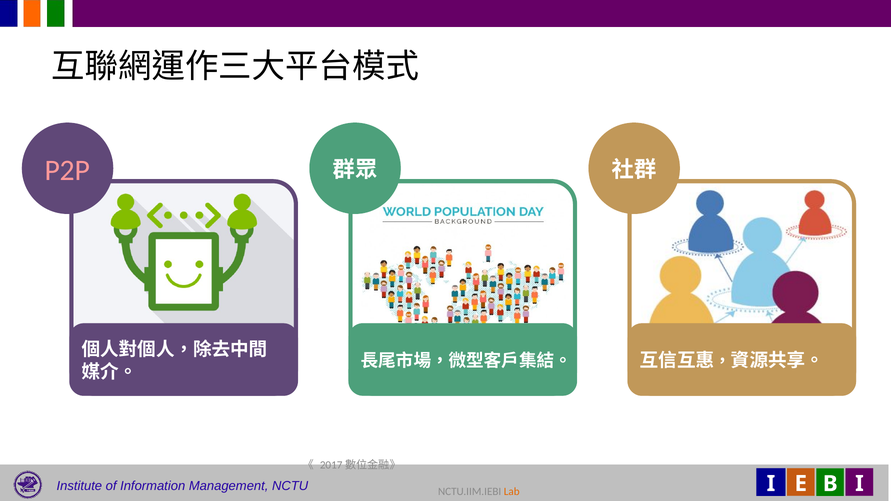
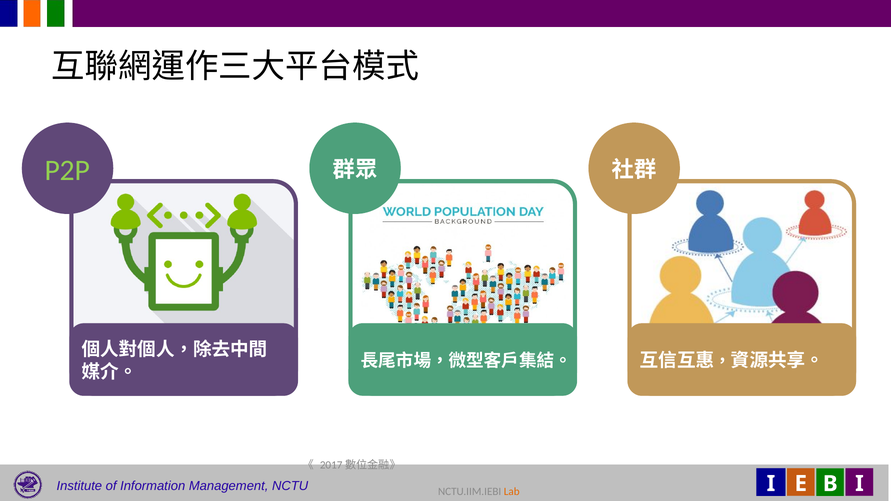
P2P colour: pink -> light green (67, 170)
